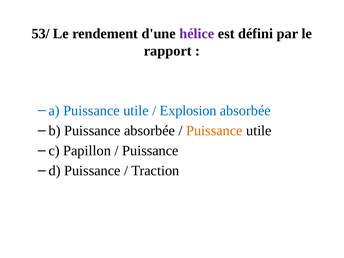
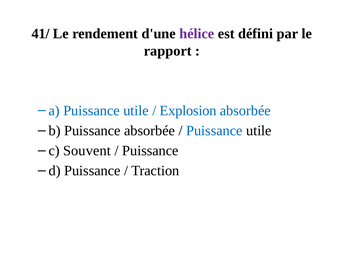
53/: 53/ -> 41/ (41, 34)
Puissance colour: orange -> blue (214, 131)
Papillon: Papillon -> Souvent (87, 151)
